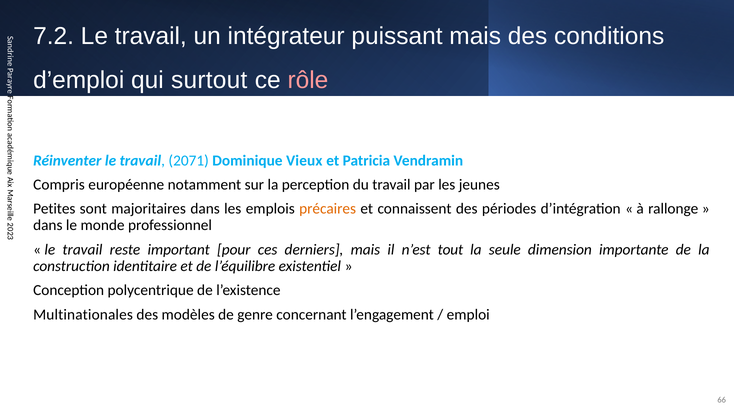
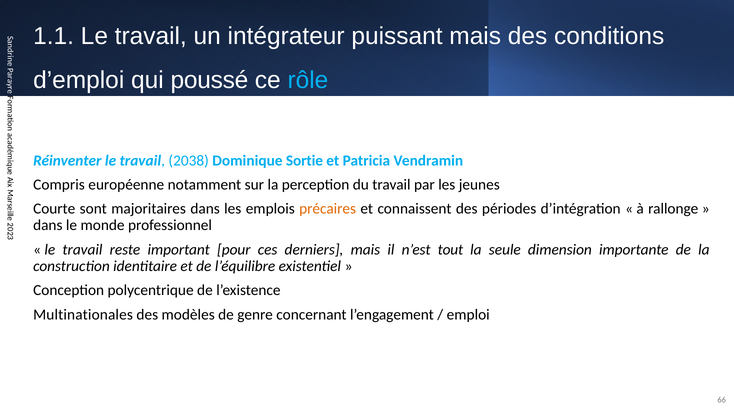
7.2: 7.2 -> 1.1 (54, 36)
surtout: surtout -> poussé (209, 80)
rôle colour: pink -> light blue (308, 80)
2071: 2071 -> 2038 (189, 160)
Vieux: Vieux -> Sortie (304, 160)
Petites: Petites -> Courte (54, 209)
